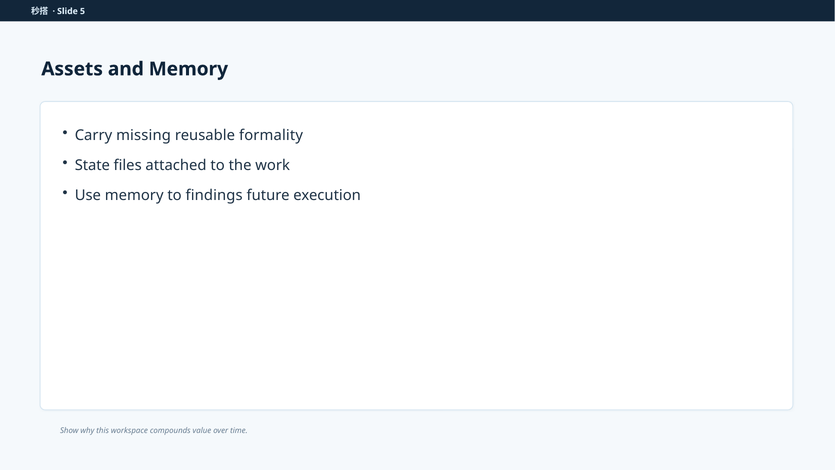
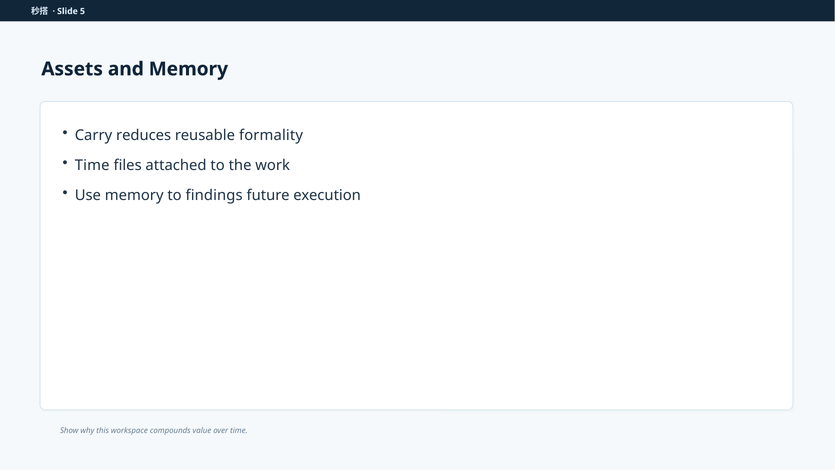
missing: missing -> reduces (144, 135)
State: State -> Time (92, 165)
